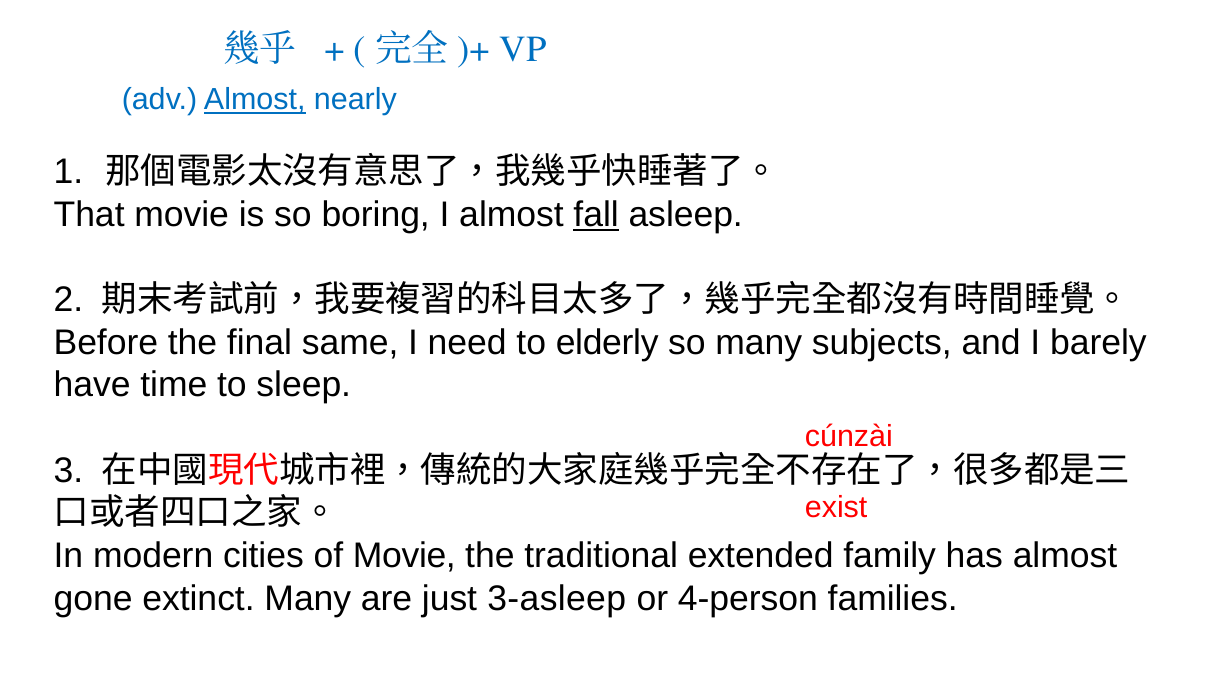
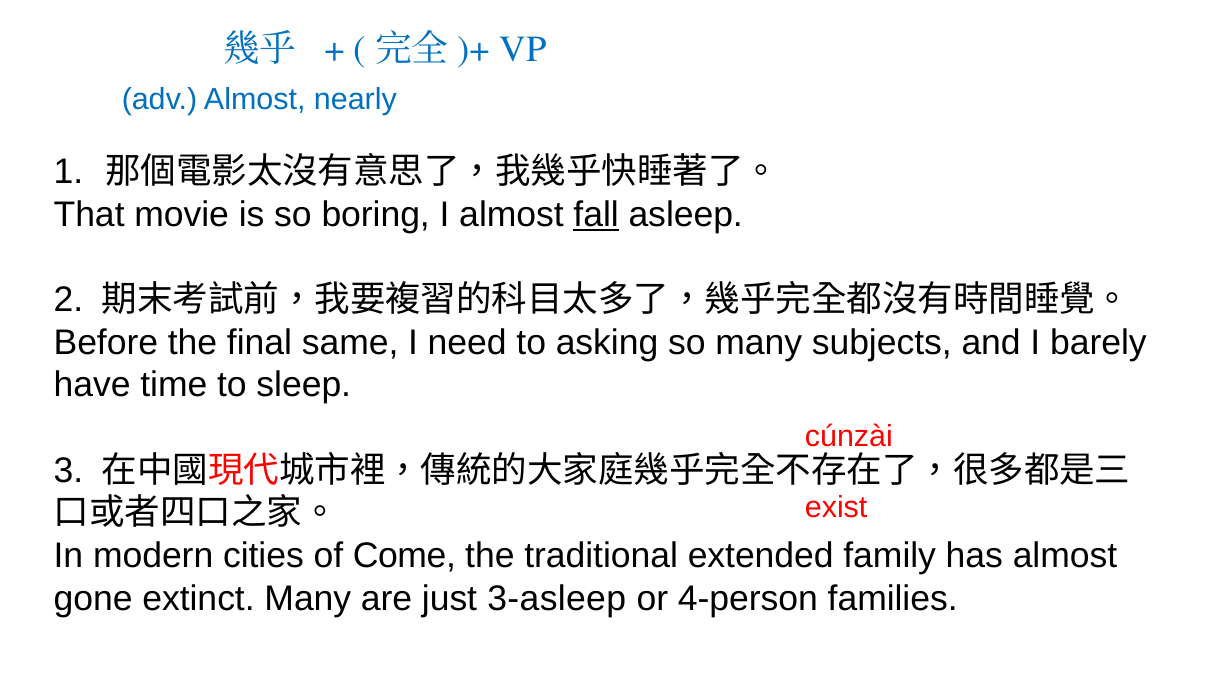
Almost underline: present -> none (255, 100)
elderly: elderly -> asking (607, 343)
of Movie: Movie -> Come (404, 556)
